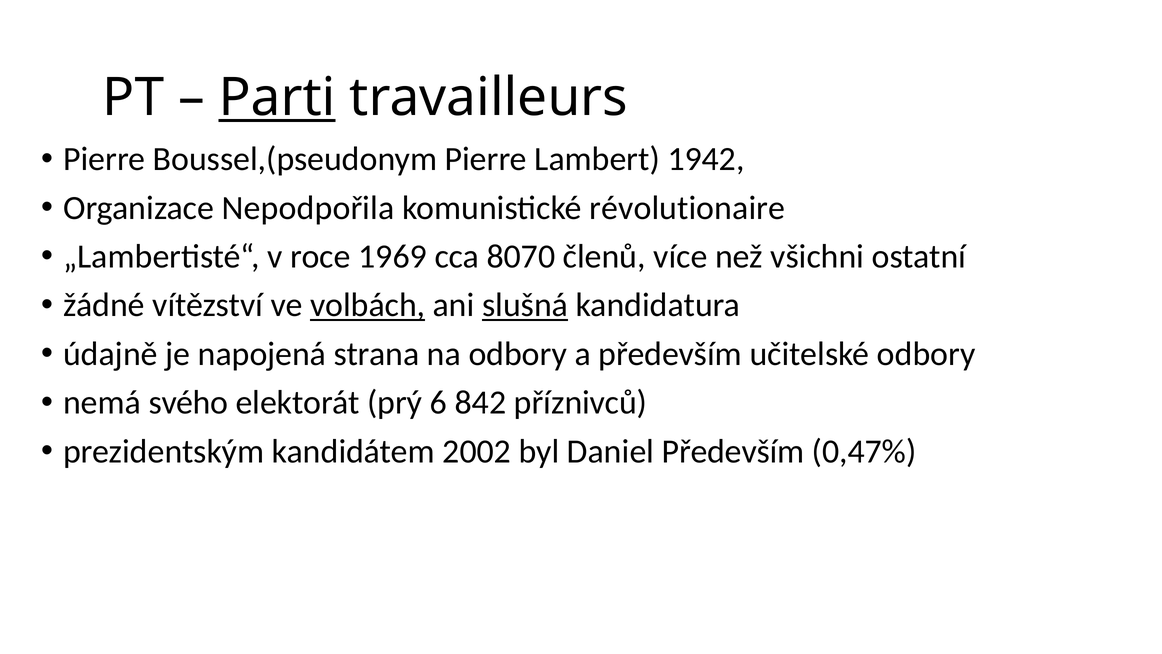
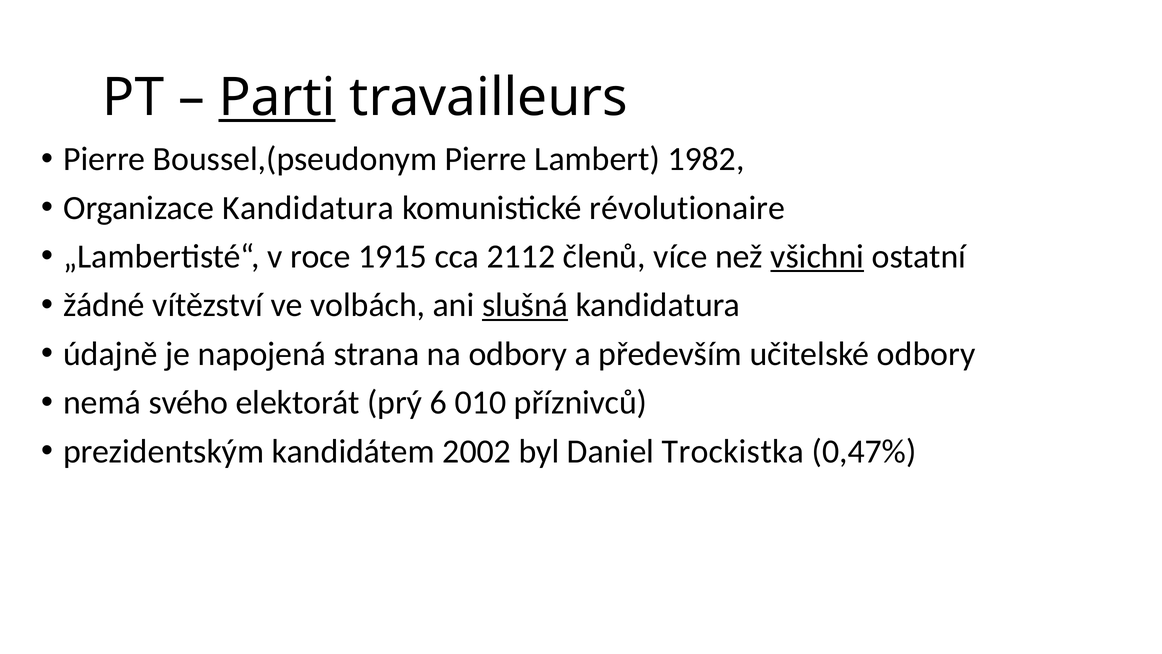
1942: 1942 -> 1982 (706, 159)
Organizace Nepodpořila: Nepodpořila -> Kandidatura (308, 208)
1969: 1969 -> 1915 (393, 256)
8070: 8070 -> 2112 (521, 256)
všichni underline: none -> present (817, 256)
volbách underline: present -> none (368, 305)
842: 842 -> 010 (480, 402)
Daniel Především: Především -> Trockistka (733, 451)
